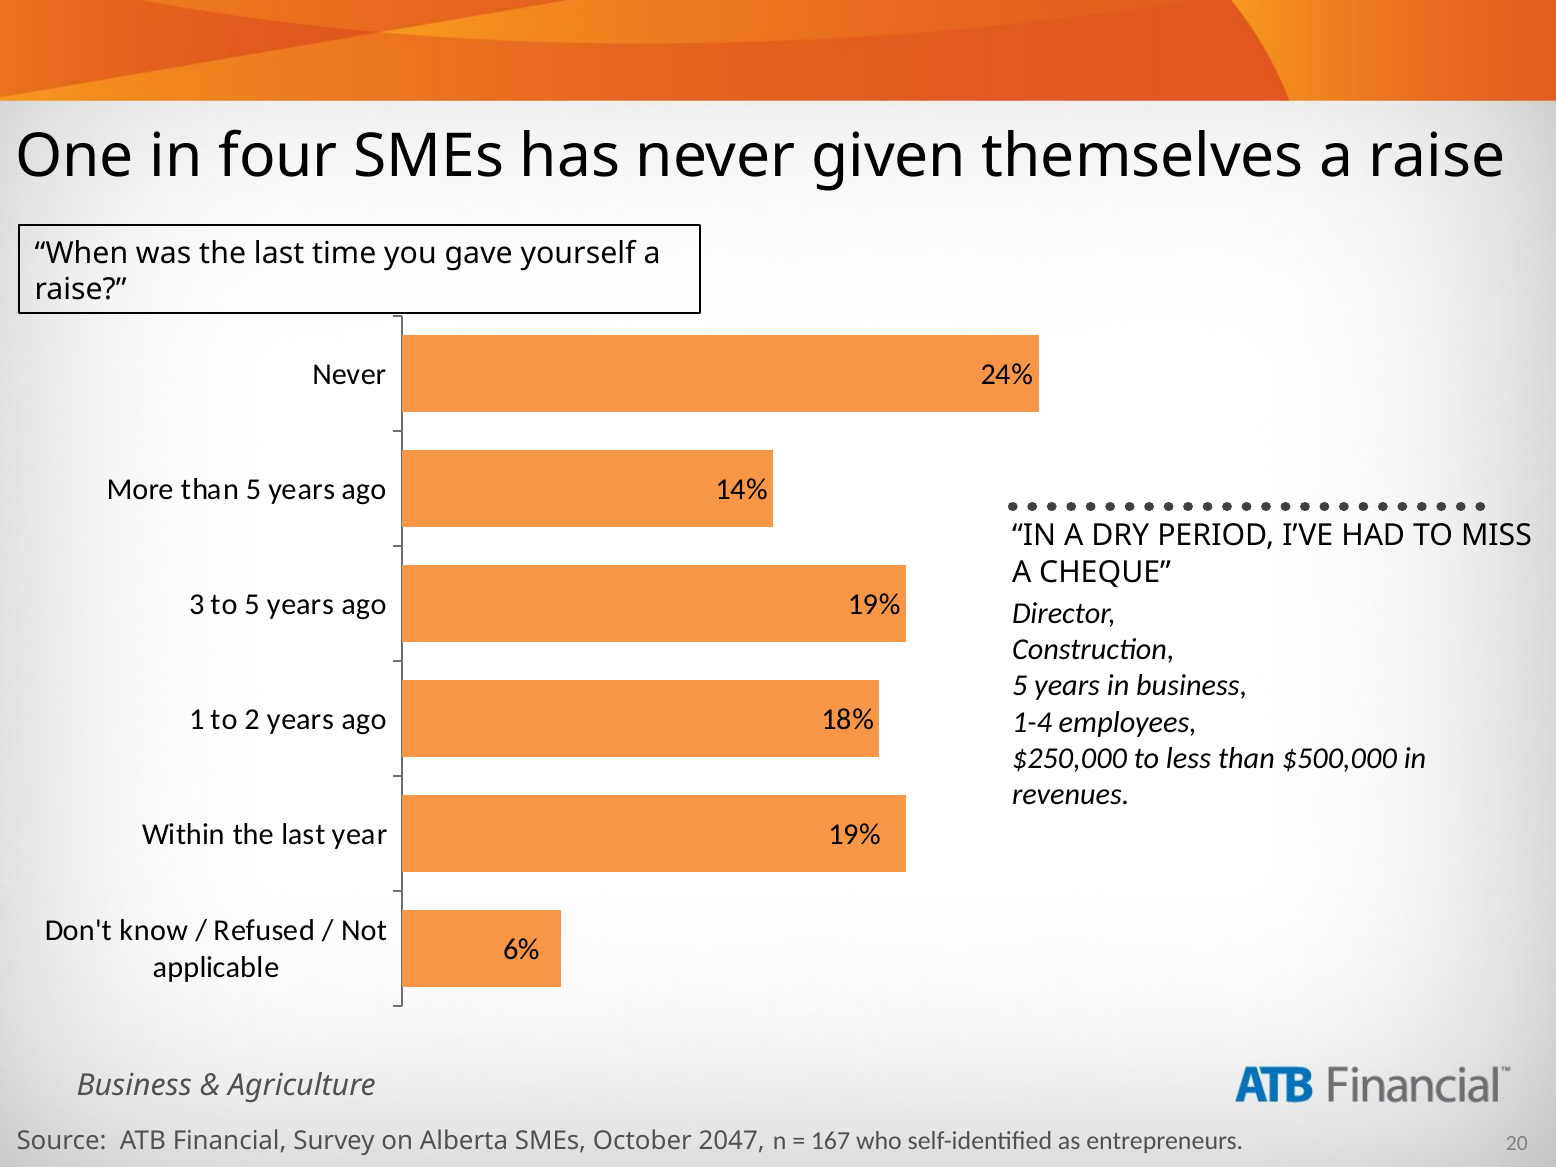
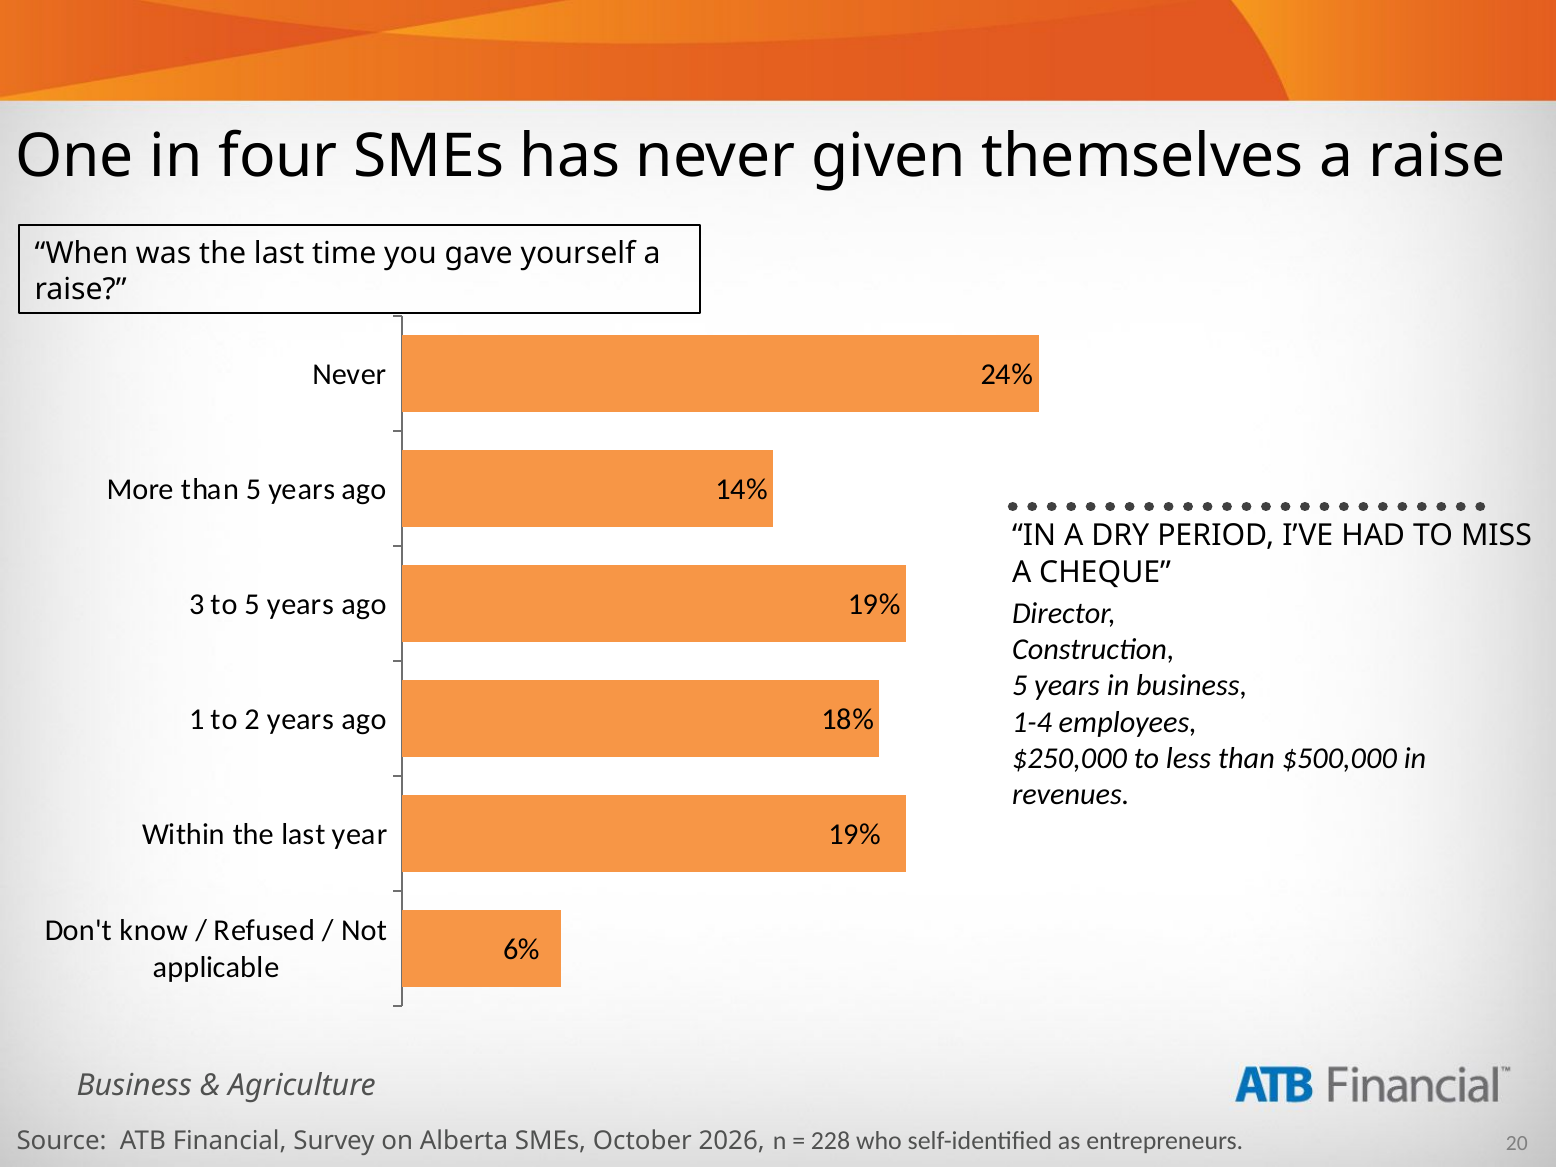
2047: 2047 -> 2026 (732, 1141)
167: 167 -> 228 (831, 1141)
